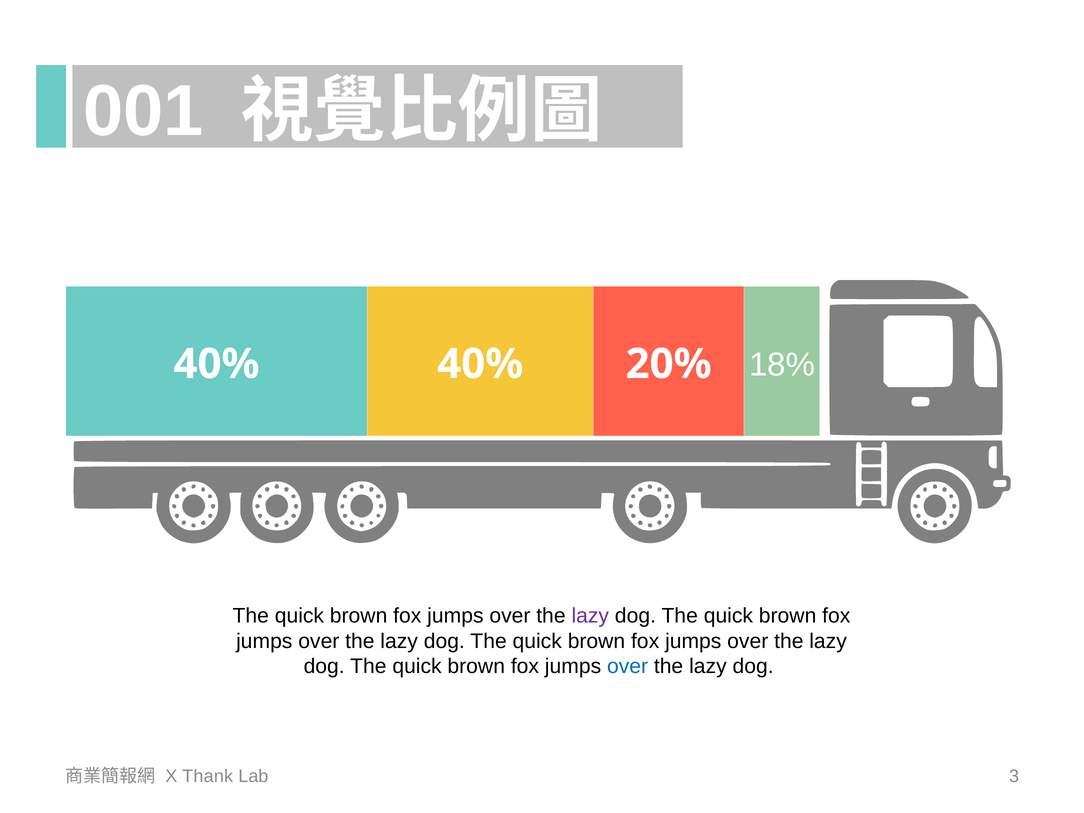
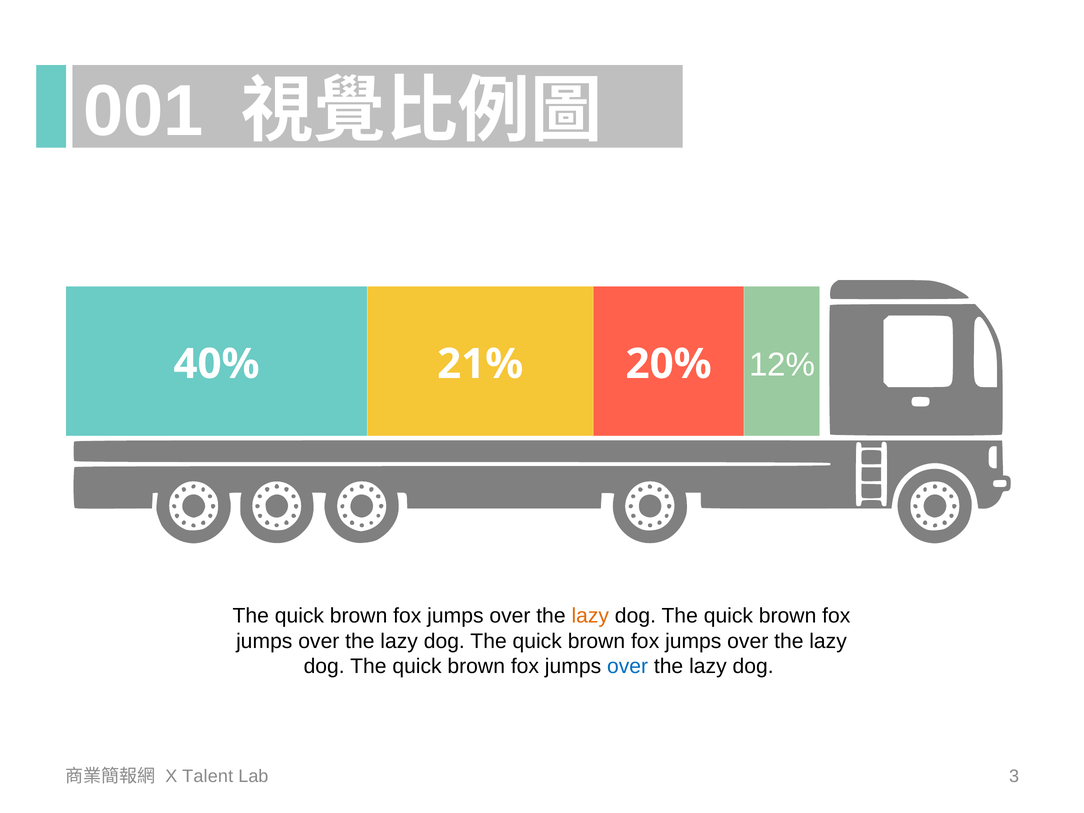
40% 40%: 40% -> 21% (480, 364)
18%: 18% -> 12% (782, 365)
lazy colour: purple -> orange (590, 616)
Thank: Thank -> Talent (208, 776)
